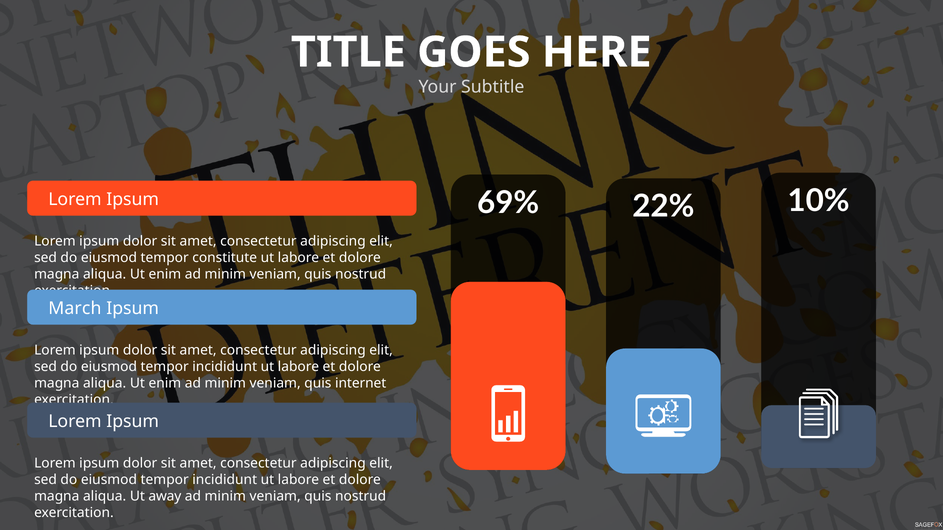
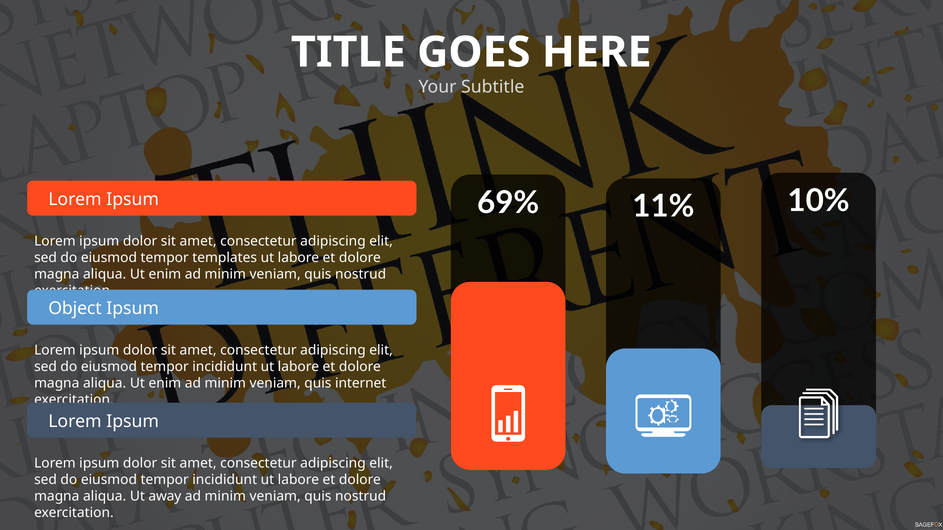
22%: 22% -> 11% (663, 207)
constitute: constitute -> templates (225, 258)
March: March -> Object (75, 308)
